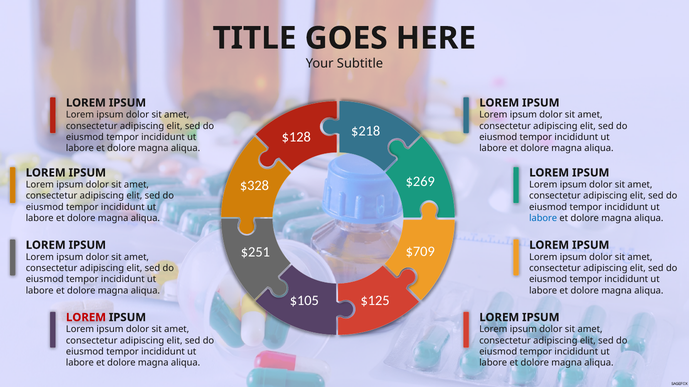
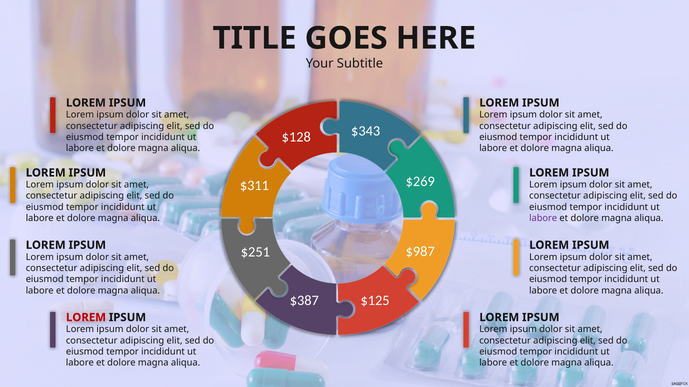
$218: $218 -> $343 (366, 131)
$328: $328 -> $311 (254, 186)
labore colour: blue -> purple (543, 219)
$709: $709 -> $987 (420, 252)
$105: $105 -> $387 (304, 301)
